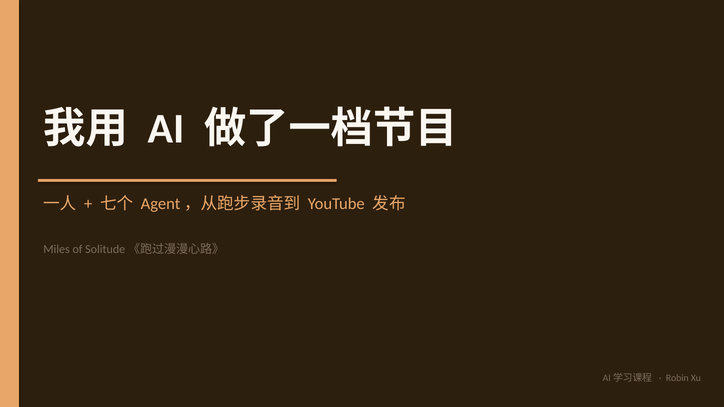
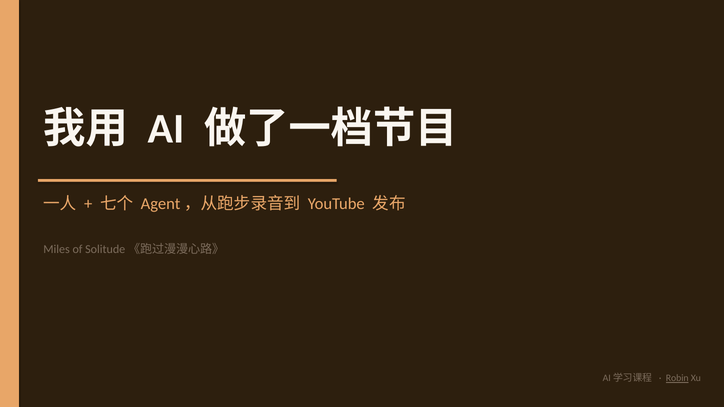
Robin underline: none -> present (677, 379)
